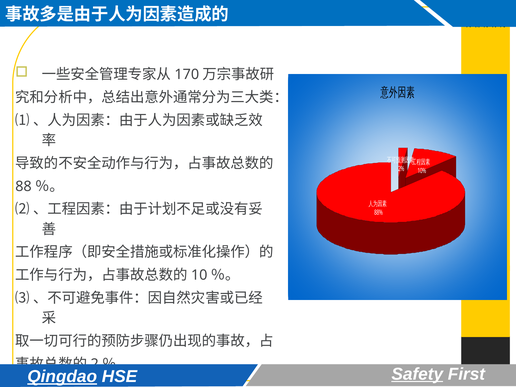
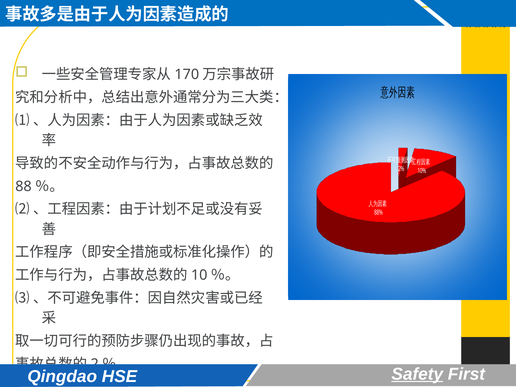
Qingdao underline: present -> none (62, 377)
